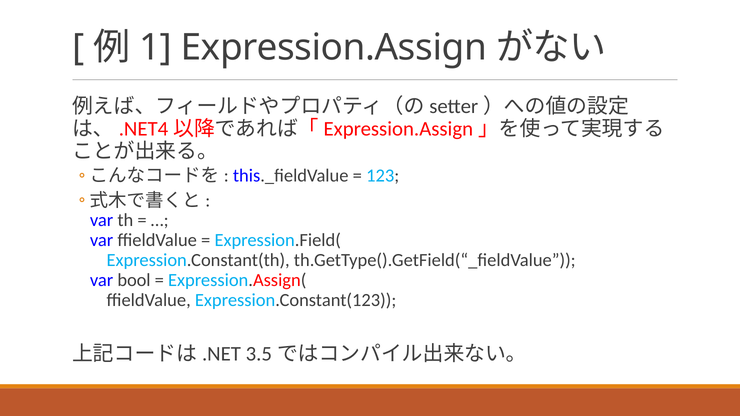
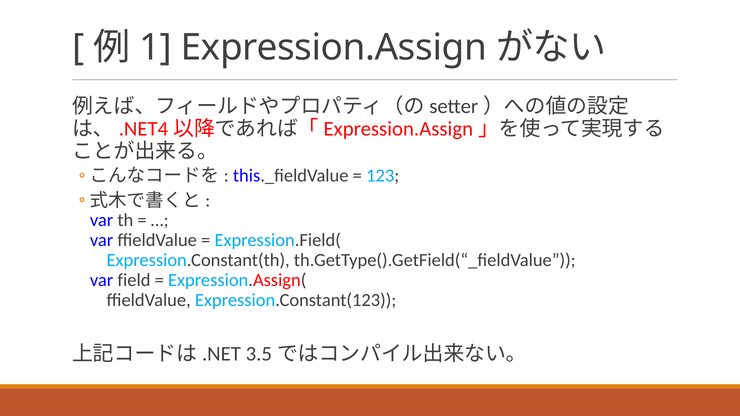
bool: bool -> field (134, 280)
